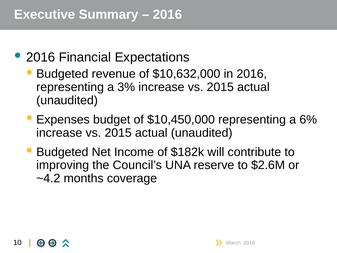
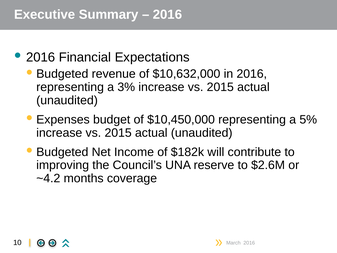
6%: 6% -> 5% (308, 119)
